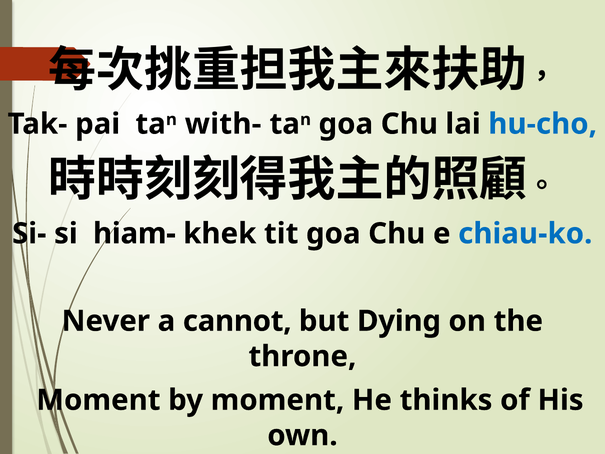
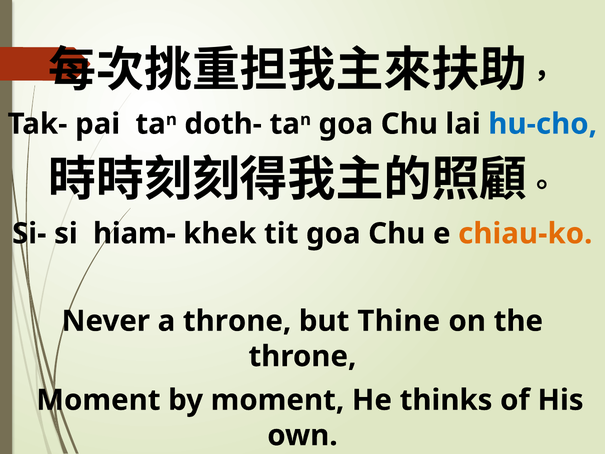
with-: with- -> doth- (223, 124)
chiau-ko colour: blue -> orange (525, 234)
a cannot: cannot -> throne (237, 321)
Dying: Dying -> Thine (399, 321)
